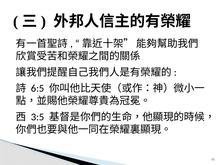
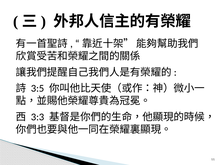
6:5: 6:5 -> 3:5 (38, 88)
3:5: 3:5 -> 3:3 (38, 117)
